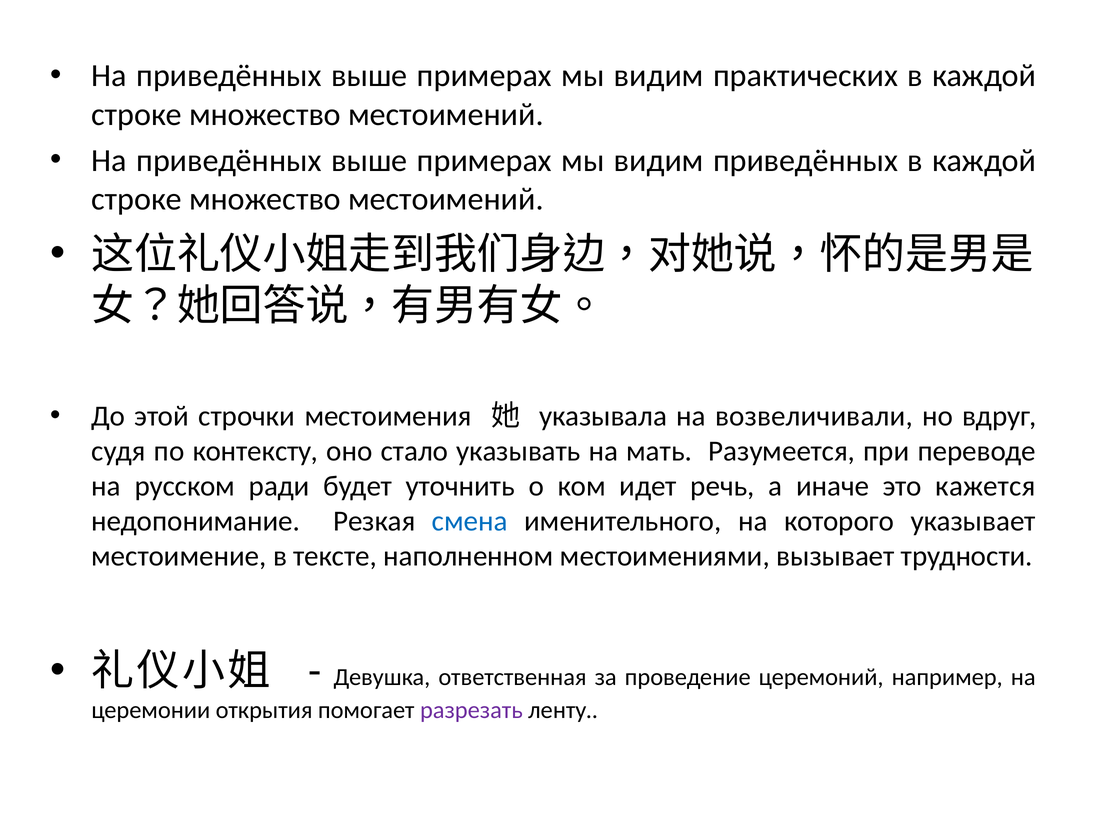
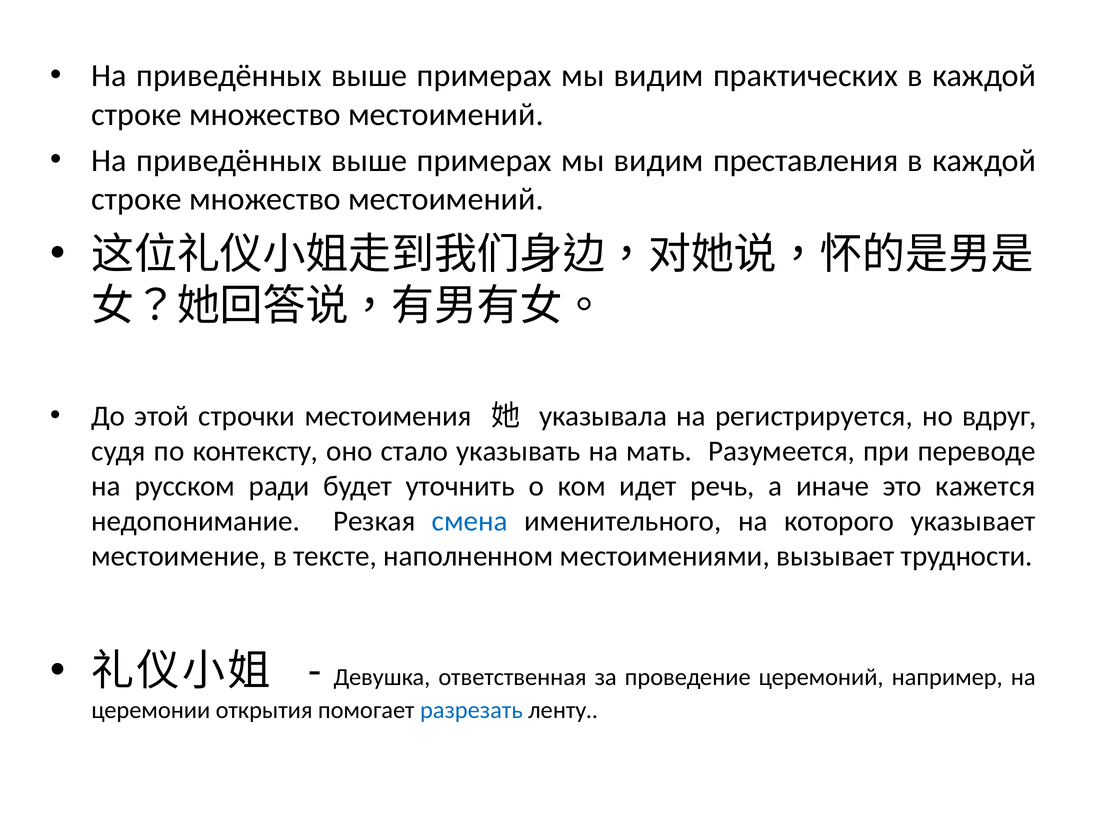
видим приведённых: приведённых -> преставления (806, 160)
возвеличивали: возвеличивали -> регистрируется (814, 416)
разрезать colour: purple -> blue (471, 711)
